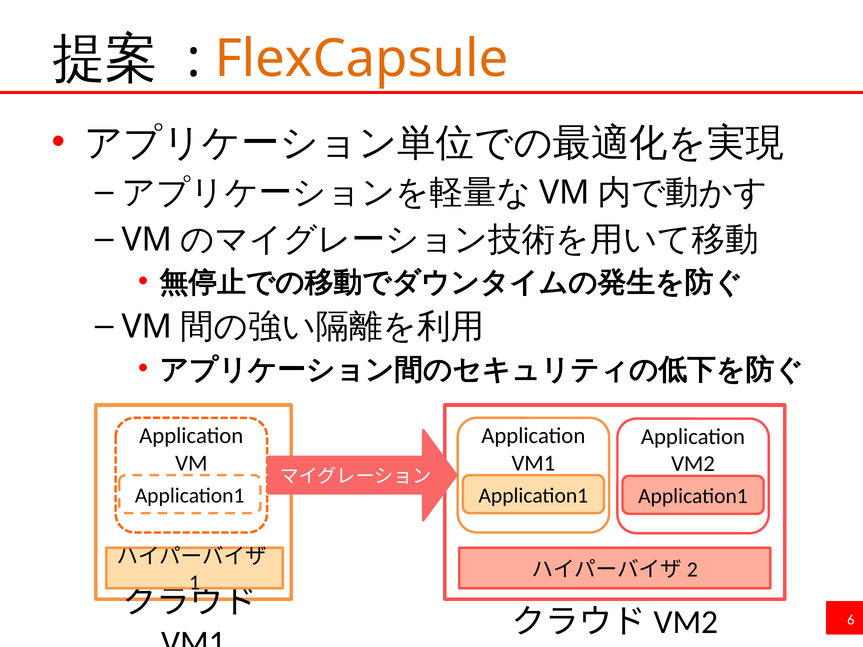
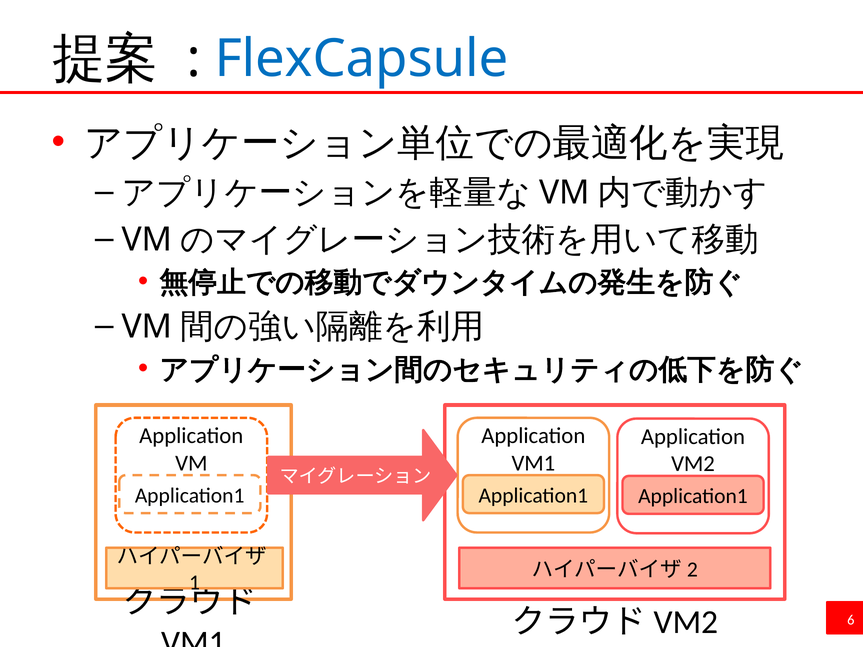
FlexCapsule colour: orange -> blue (362, 59)
